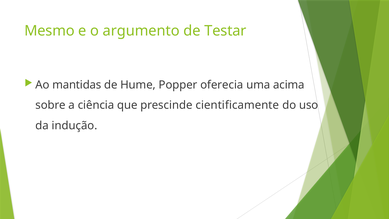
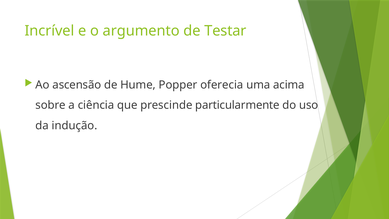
Mesmo: Mesmo -> Incrível (49, 31)
mantidas: mantidas -> ascensão (77, 85)
cientificamente: cientificamente -> particularmente (237, 105)
